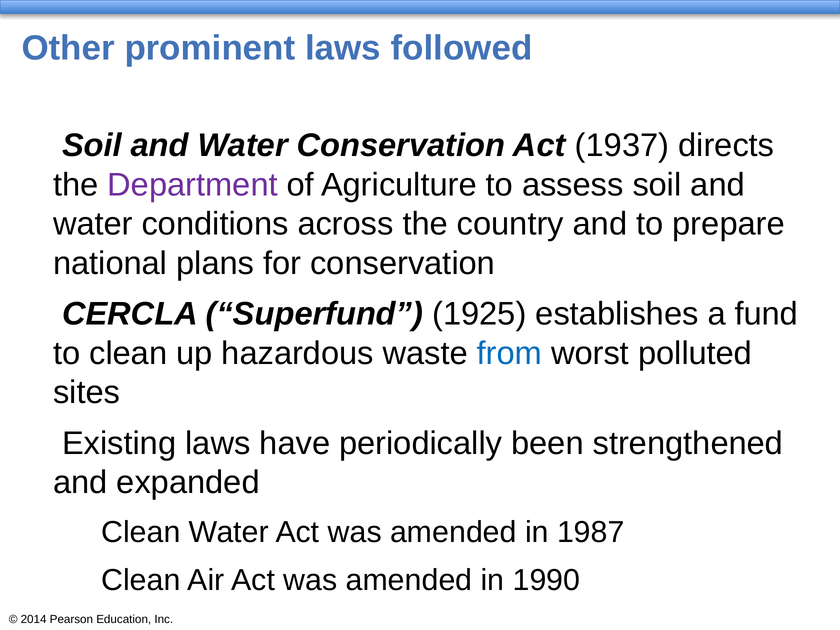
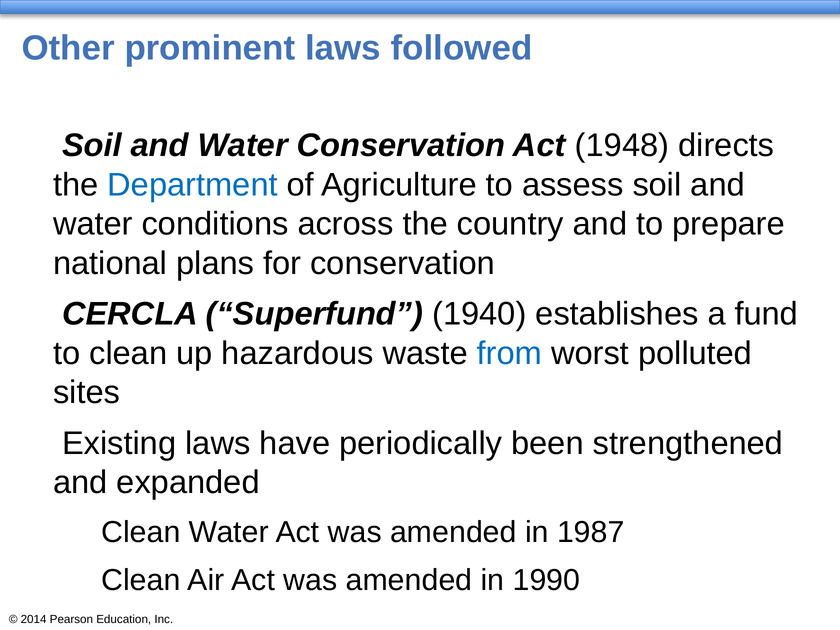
1937: 1937 -> 1948 (622, 146)
Department colour: purple -> blue (193, 185)
1925: 1925 -> 1940 (479, 314)
